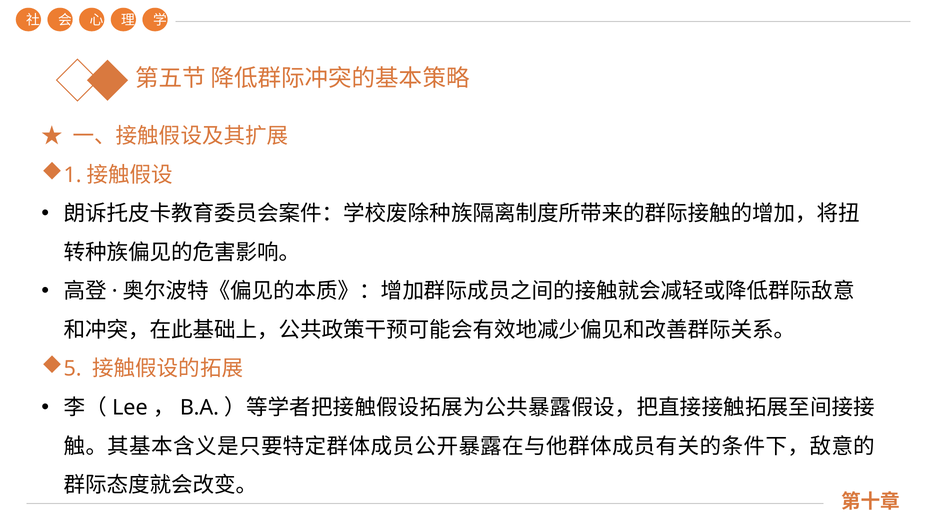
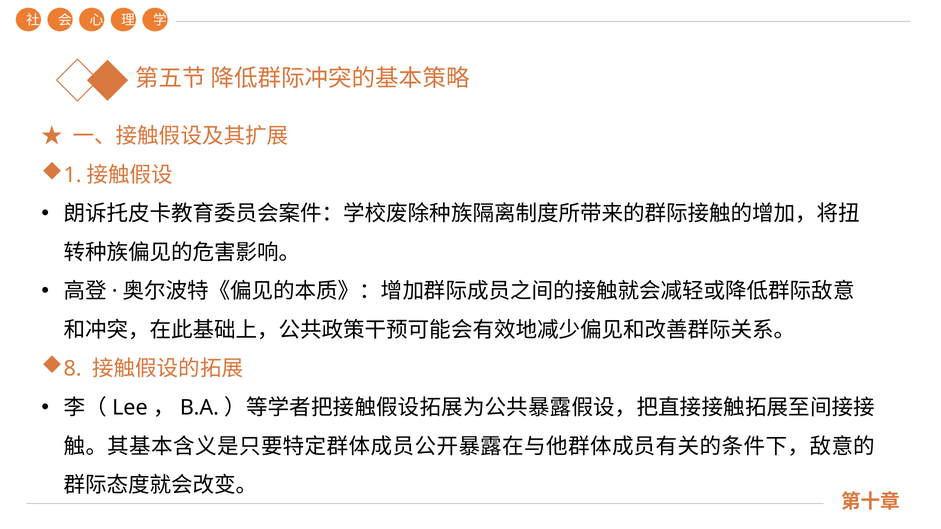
5: 5 -> 8 (73, 369)
